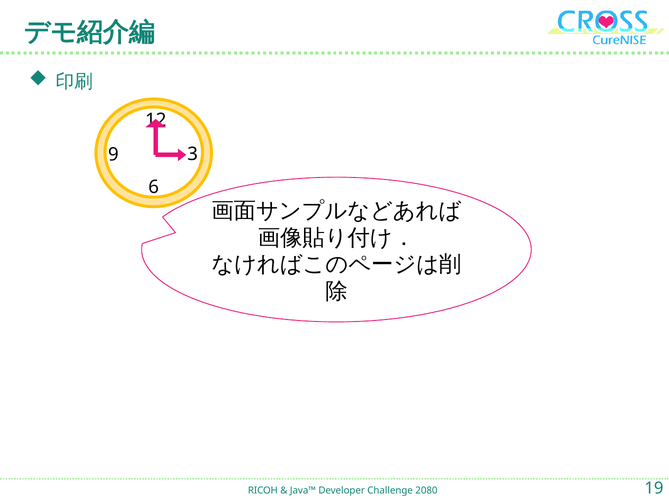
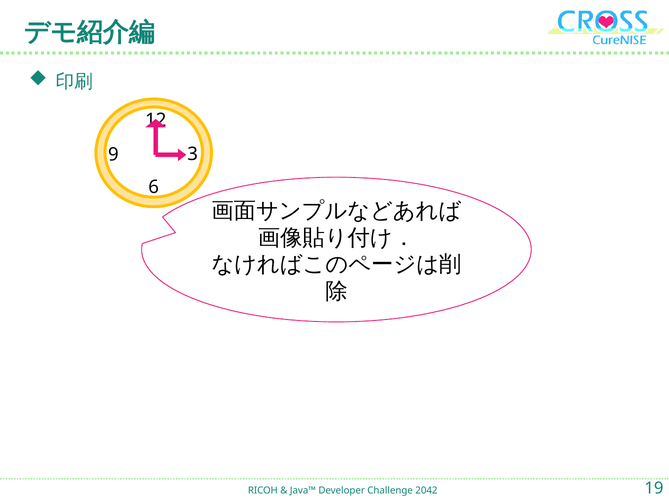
2080: 2080 -> 2042 (426, 491)
